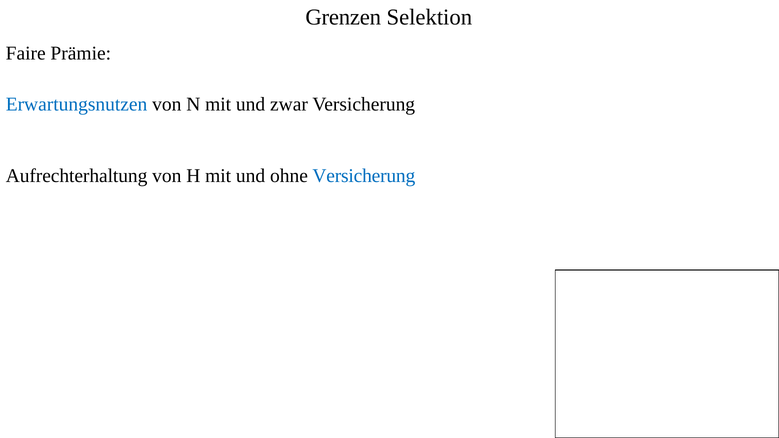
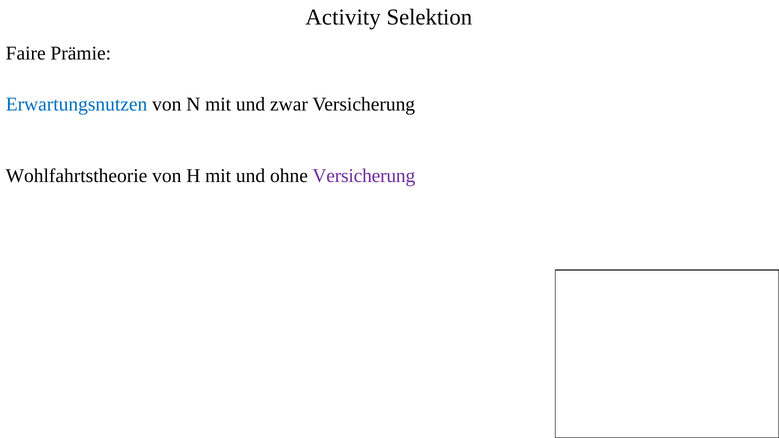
Grenzen: Grenzen -> Activity (343, 17)
Aufrechterhaltung: Aufrechterhaltung -> Wohlfahrtstheorie (77, 176)
Versicherung colour: blue -> purple (364, 176)
